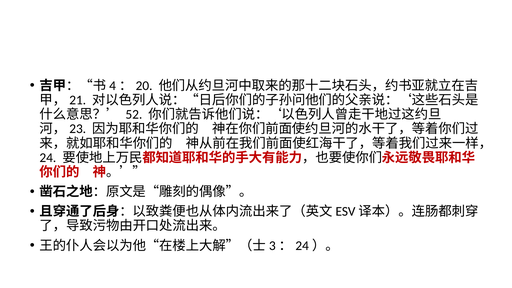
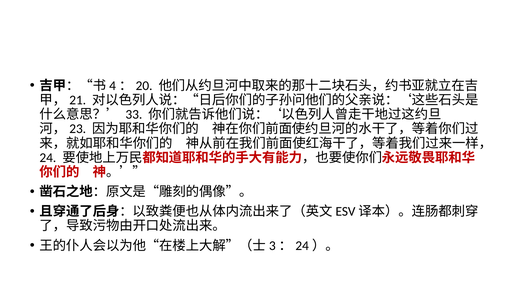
52: 52 -> 33 (134, 114)
